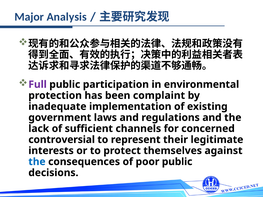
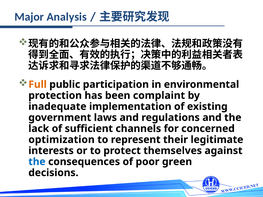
Full colour: purple -> orange (38, 85)
controversial: controversial -> optimization (62, 140)
poor public: public -> green (177, 162)
